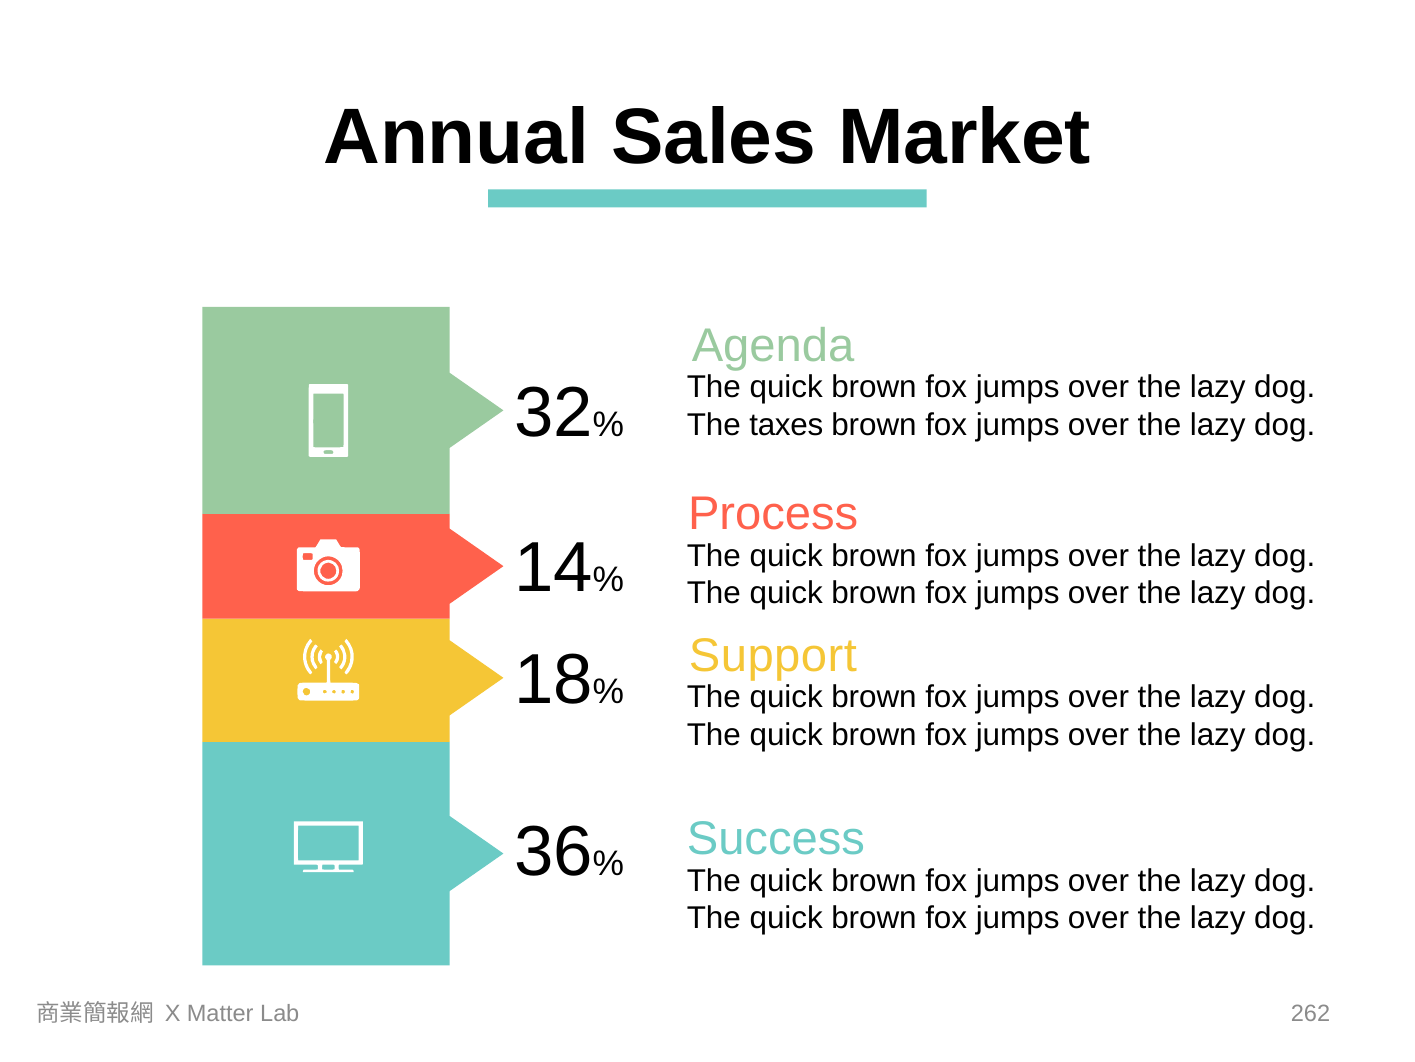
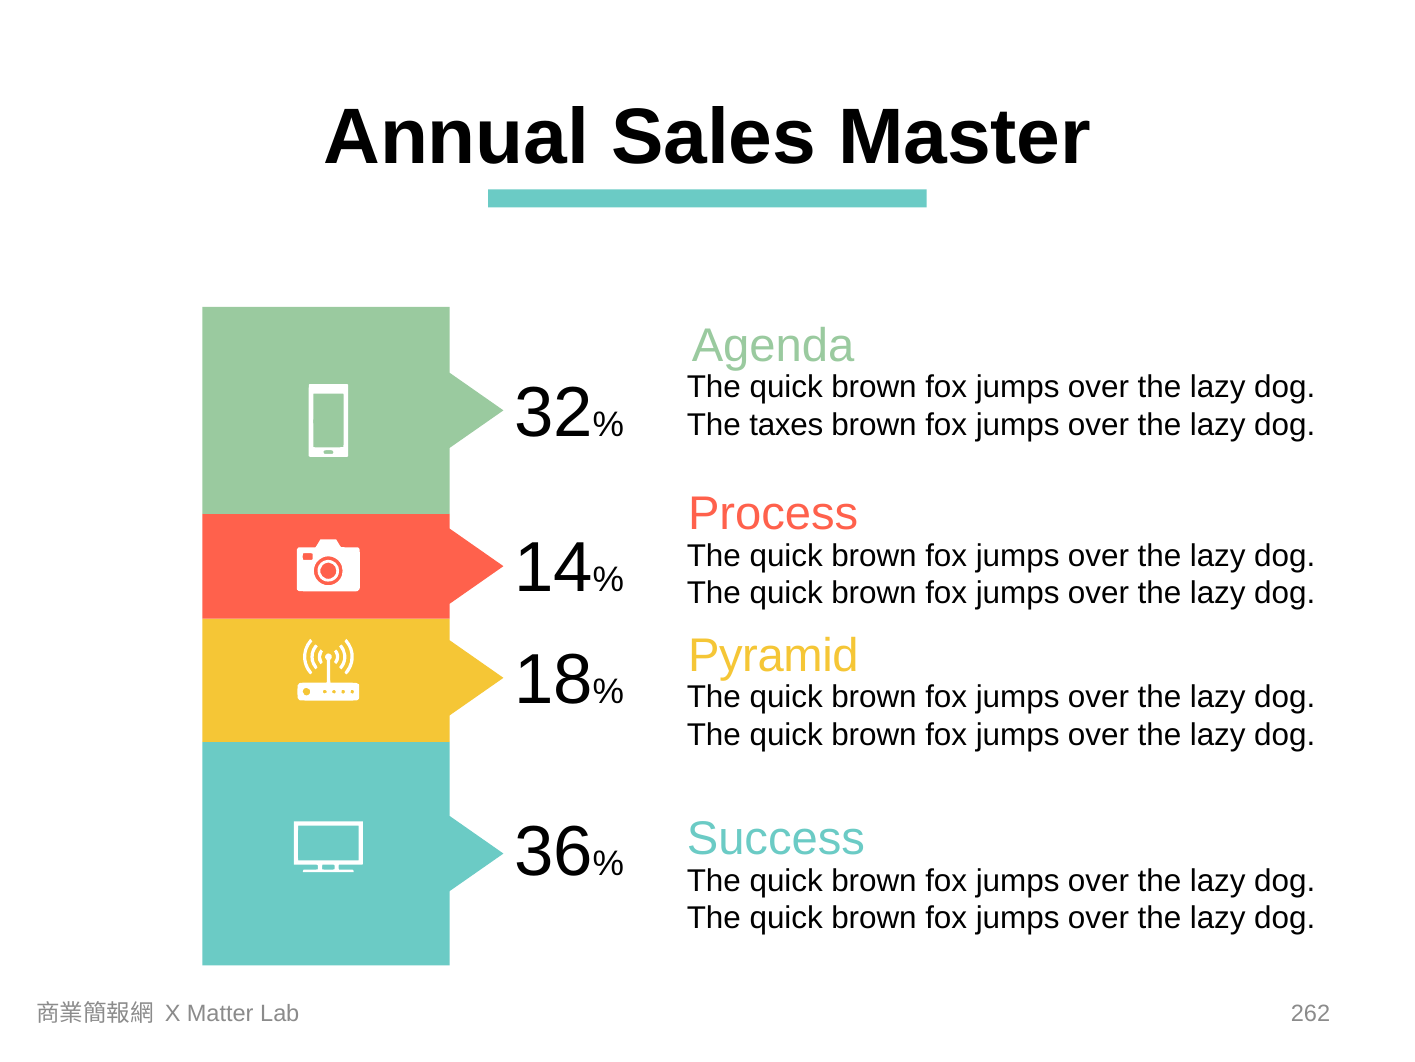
Market: Market -> Master (965, 138)
Support: Support -> Pyramid (773, 655)
